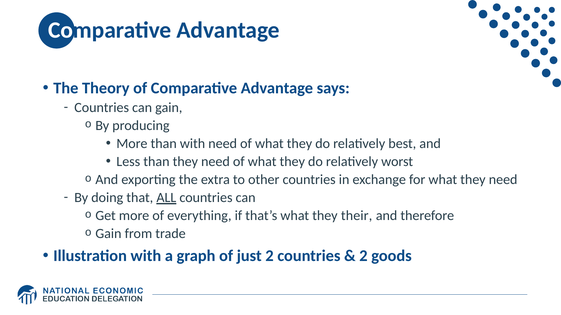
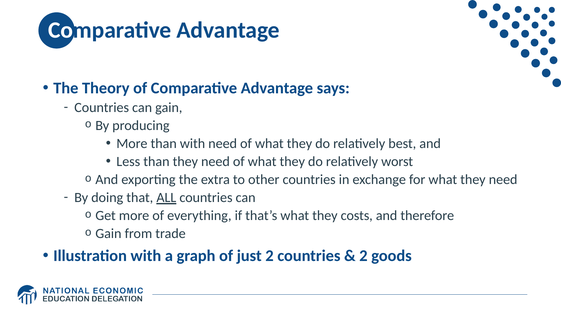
their: their -> costs (357, 216)
